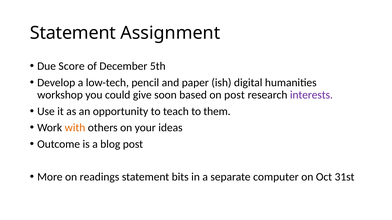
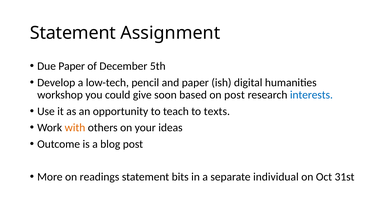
Due Score: Score -> Paper (72, 66)
interests colour: purple -> blue (311, 95)
them: them -> texts (217, 111)
computer: computer -> individual (276, 177)
